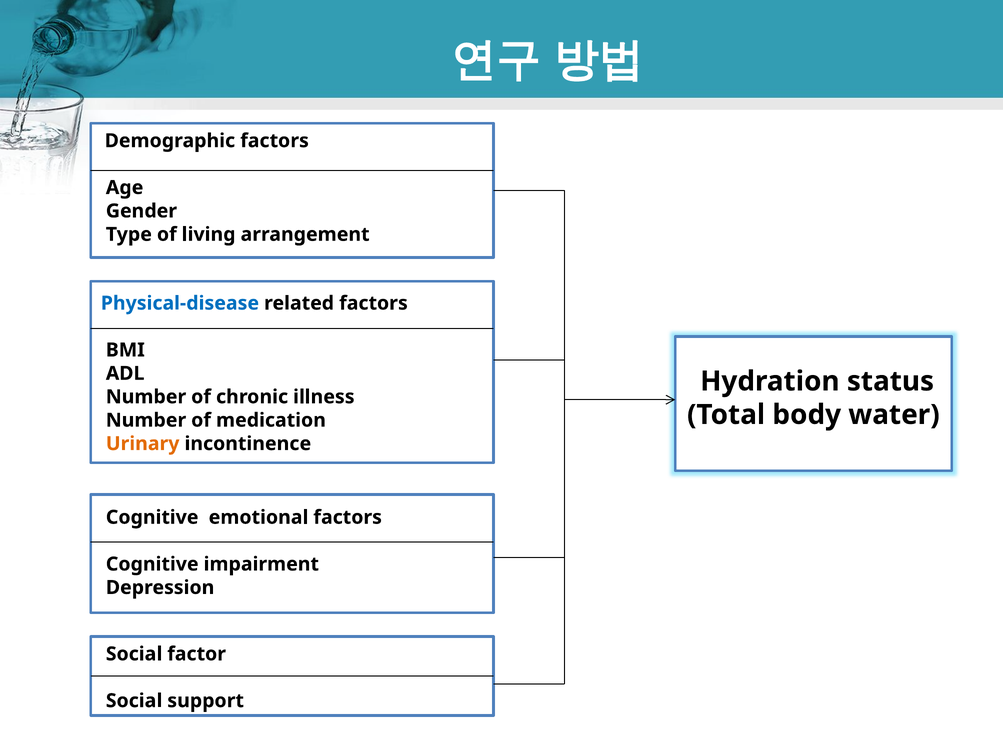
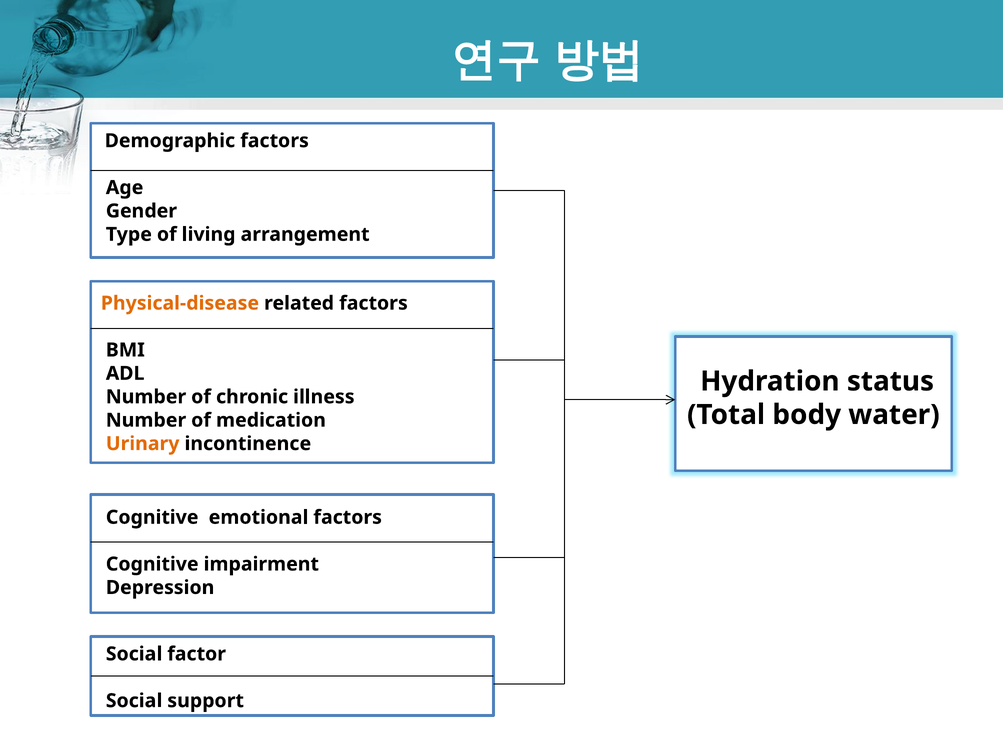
Physical-disease colour: blue -> orange (180, 303)
